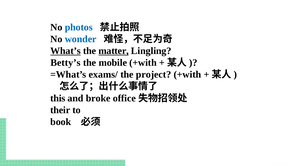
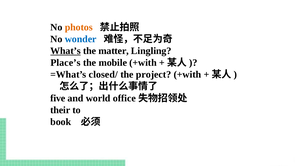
photos colour: blue -> orange (79, 27)
matter underline: present -> none (114, 51)
Betty’s: Betty’s -> Place’s (65, 63)
exams/: exams/ -> closed/ (103, 75)
this: this -> five (58, 98)
broke: broke -> world (98, 98)
